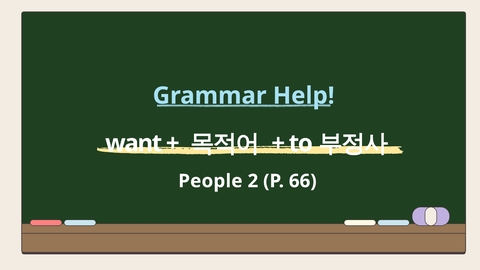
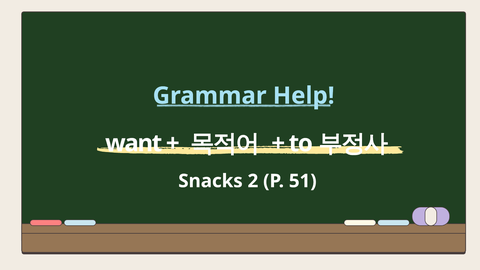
People: People -> Snacks (210, 181)
66: 66 -> 51 (303, 181)
